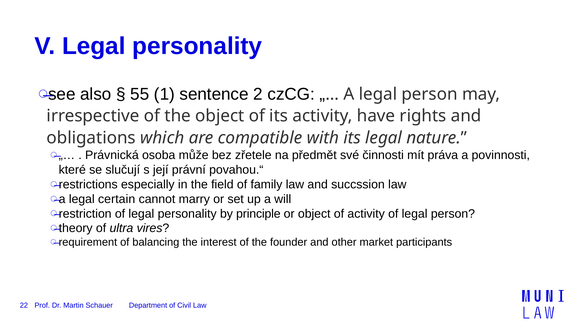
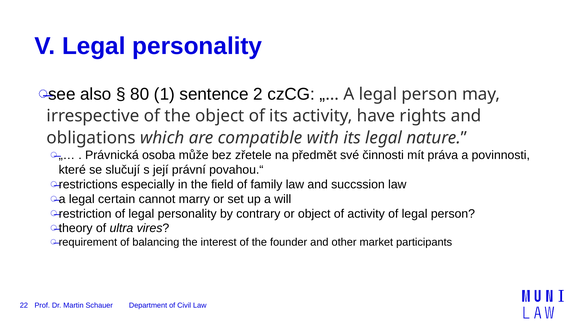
55: 55 -> 80 (140, 94)
principle: principle -> contrary (258, 214)
